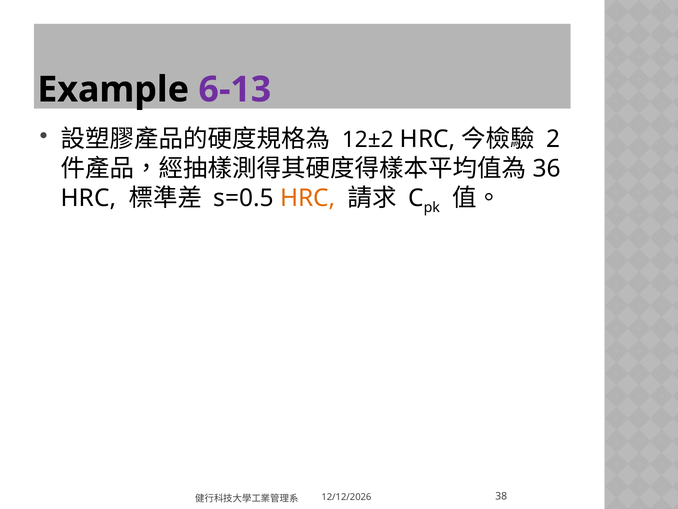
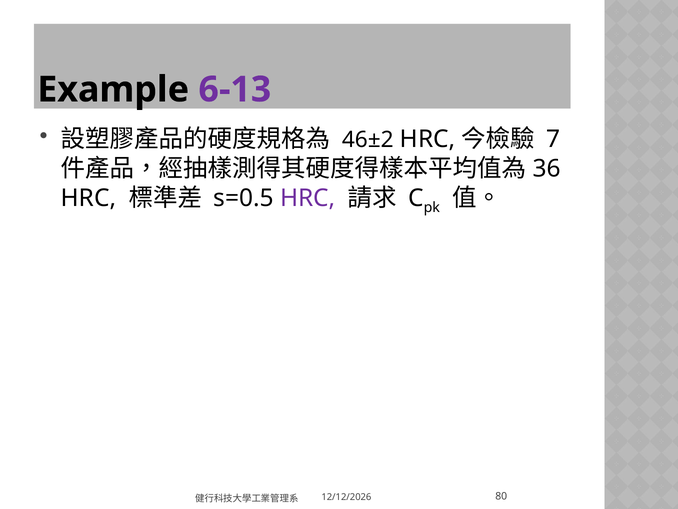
12±2: 12±2 -> 46±2 (368, 140)
2: 2 -> 7 (553, 139)
HRC colour: orange -> purple (308, 198)
38: 38 -> 80 (501, 496)
